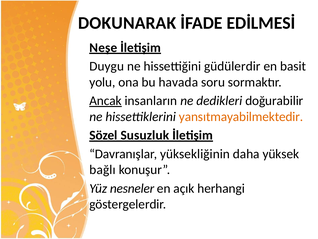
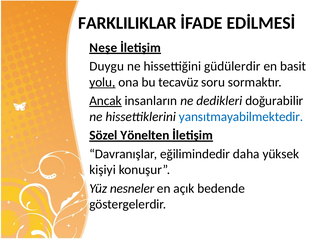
DOKUNARAK: DOKUNARAK -> FARKLILIKLAR (127, 23)
yolu underline: none -> present (102, 82)
havada: havada -> tecavüz (178, 82)
yansıtmayabilmektedir colour: orange -> blue (241, 116)
Susuzluk: Susuzluk -> Yönelten (145, 135)
yüksekliğinin: yüksekliğinin -> eğilimindedir (195, 154)
bağlı: bağlı -> kişiyi (103, 169)
herhangi: herhangi -> bedende (221, 188)
